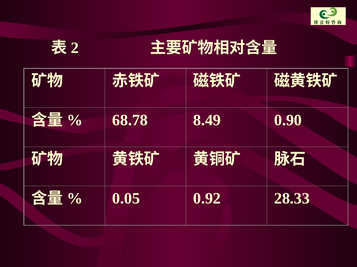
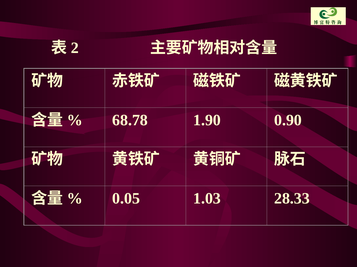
8.49: 8.49 -> 1.90 (207, 120)
0.92: 0.92 -> 1.03 (207, 199)
